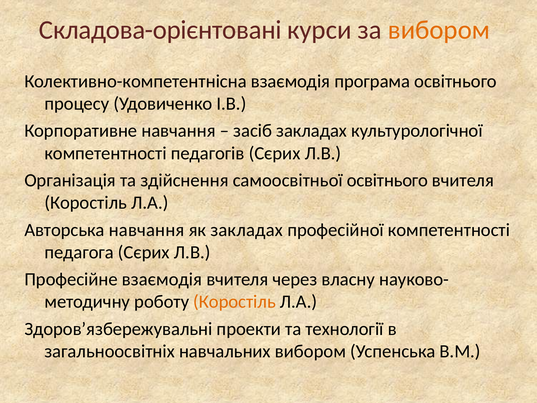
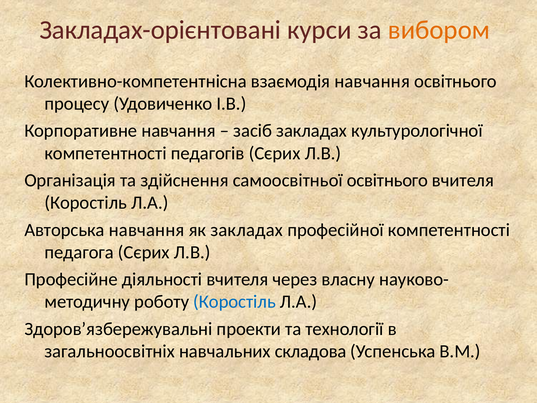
Складова-орієнтовані: Складова-орієнтовані -> Закладах-орієнтовані (160, 30)
взаємодія програма: програма -> навчання (372, 81)
Професійне взаємодія: взаємодія -> діяльності (162, 279)
Коростіль colour: orange -> blue (235, 302)
навчальних вибором: вибором -> складова (311, 351)
